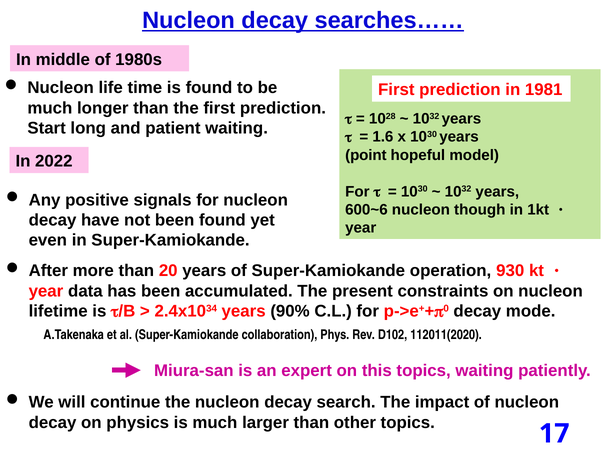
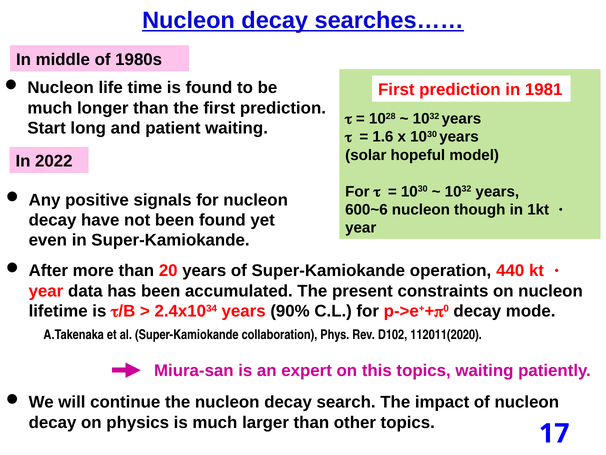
point: point -> solar (366, 155)
930: 930 -> 440 (510, 270)
